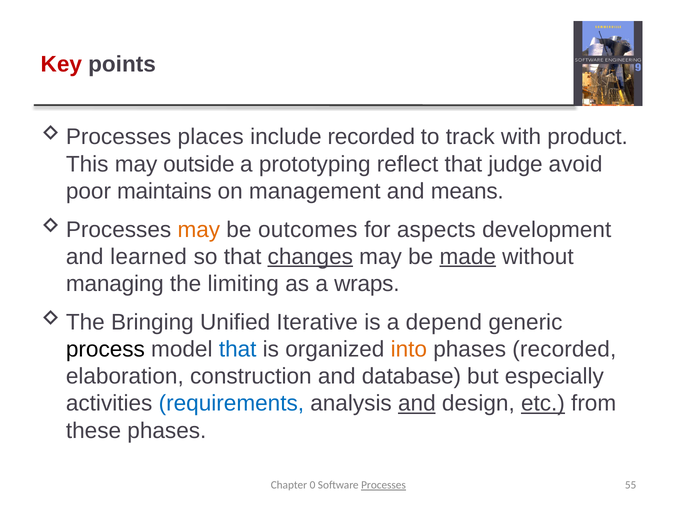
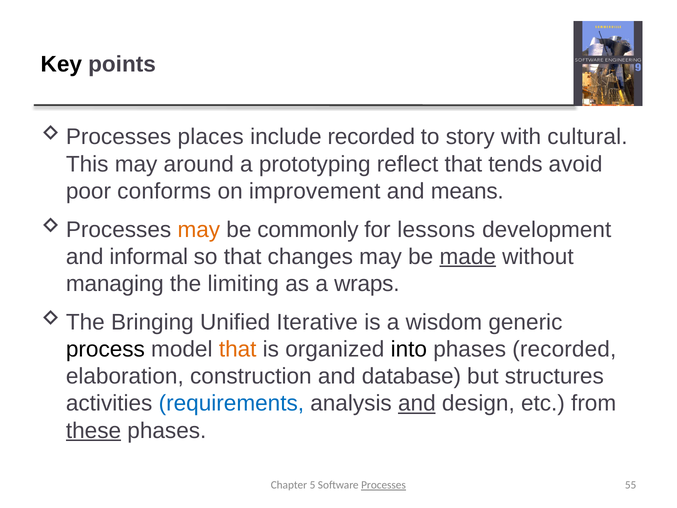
Key colour: red -> black (61, 64)
track: track -> story (470, 137)
product: product -> cultural (587, 137)
outside: outside -> around (199, 164)
judge: judge -> tends (515, 164)
maintains: maintains -> conforms (164, 191)
management: management -> improvement (315, 191)
outcomes: outcomes -> commonly (308, 229)
aspects: aspects -> lessons (436, 229)
learned: learned -> informal (149, 257)
changes underline: present -> none (310, 257)
depend: depend -> wisdom (444, 322)
that colour: blue -> orange (238, 349)
into colour: orange -> black (409, 349)
especially: especially -> structures (554, 376)
etc underline: present -> none (543, 403)
these underline: none -> present (94, 430)
0: 0 -> 5 (313, 485)
